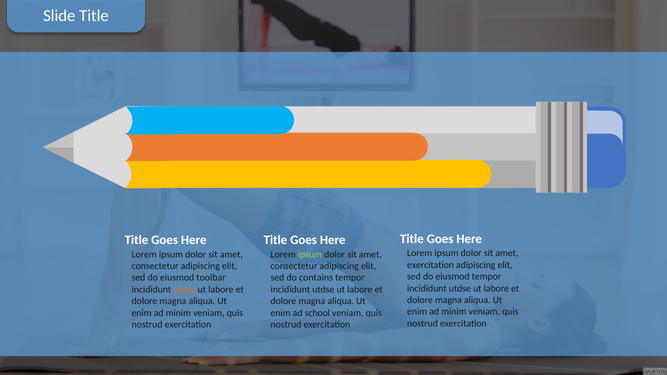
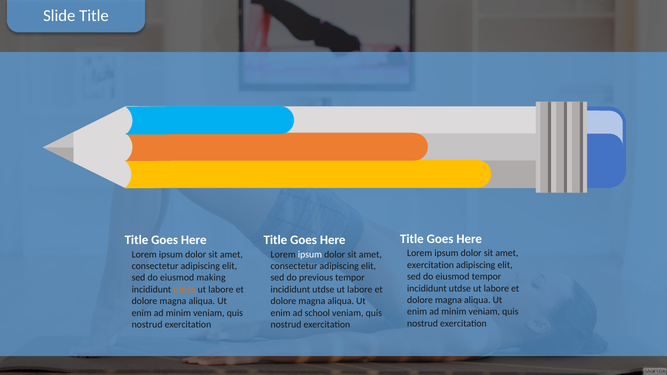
ipsum colour: light green -> white (310, 255)
toolbar: toolbar -> making (211, 278)
contains: contains -> previous (316, 278)
